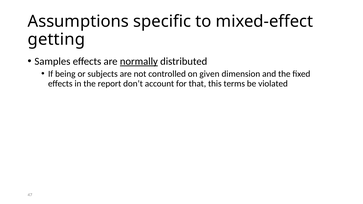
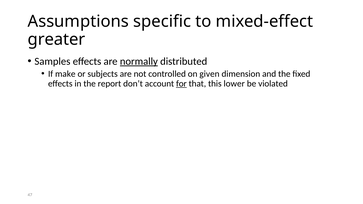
getting: getting -> greater (56, 39)
being: being -> make (65, 74)
for underline: none -> present (181, 84)
terms: terms -> lower (234, 84)
